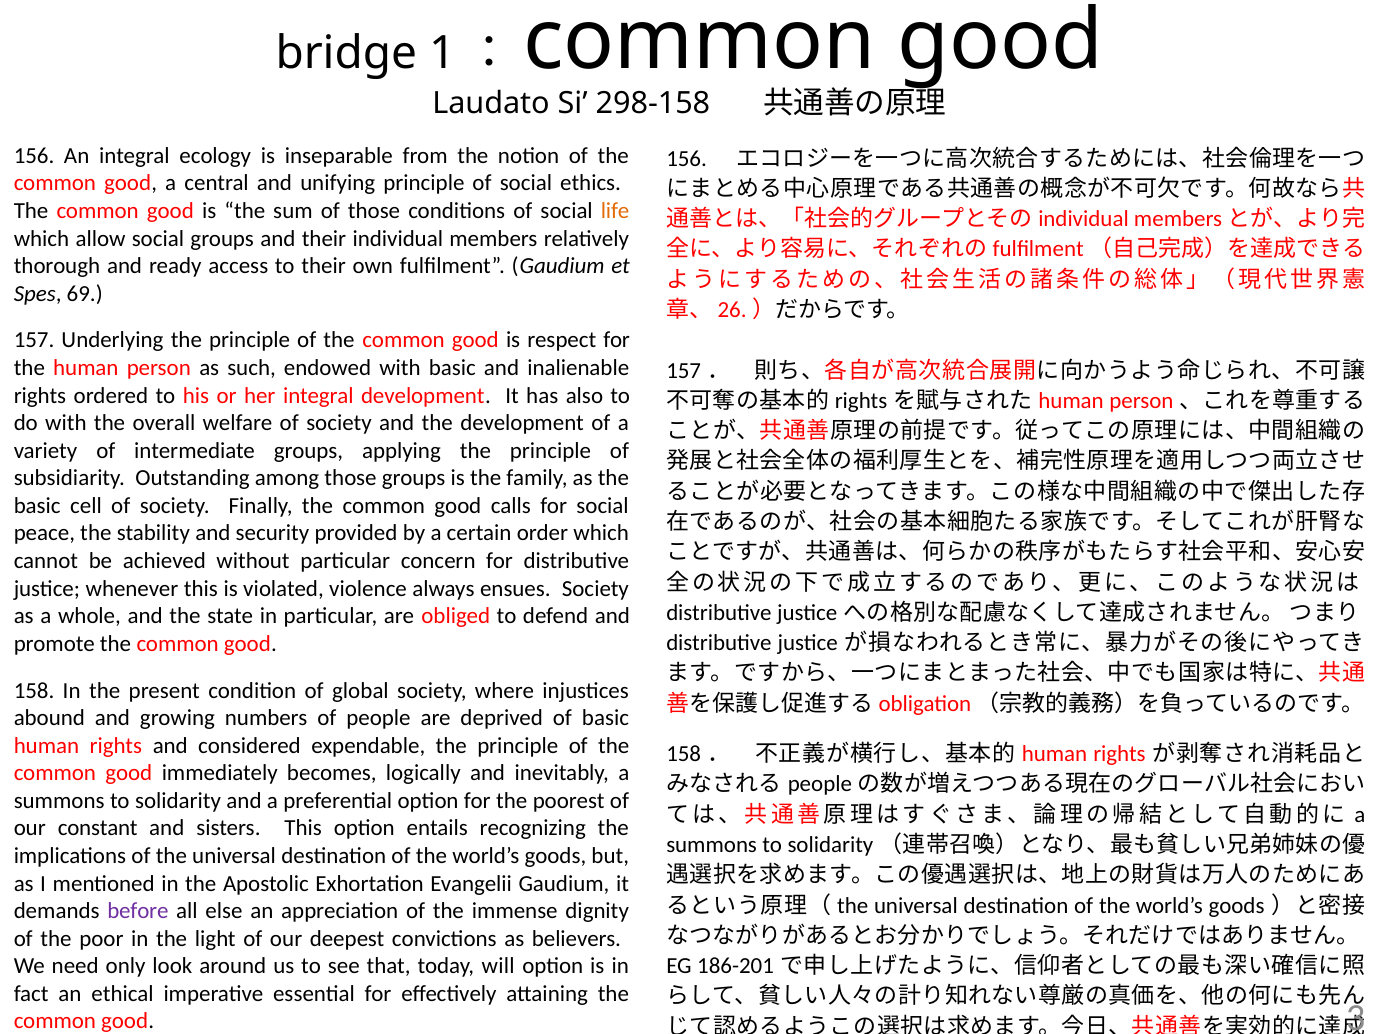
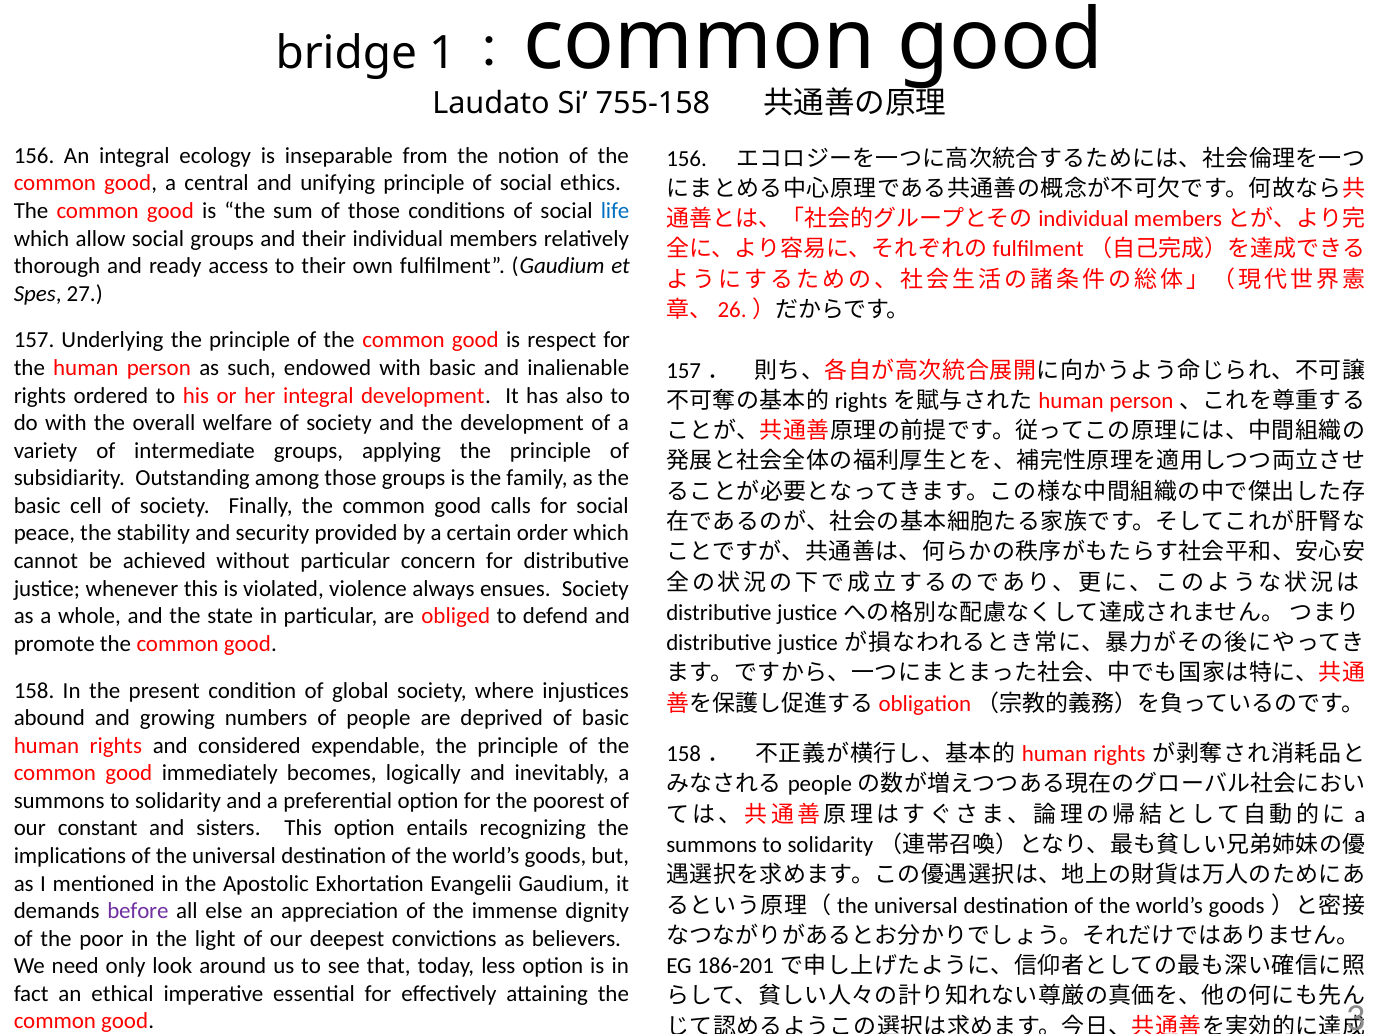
298-158: 298-158 -> 755-158 (653, 103)
life colour: orange -> blue (615, 211)
69: 69 -> 27 (85, 294)
will: will -> less (498, 966)
